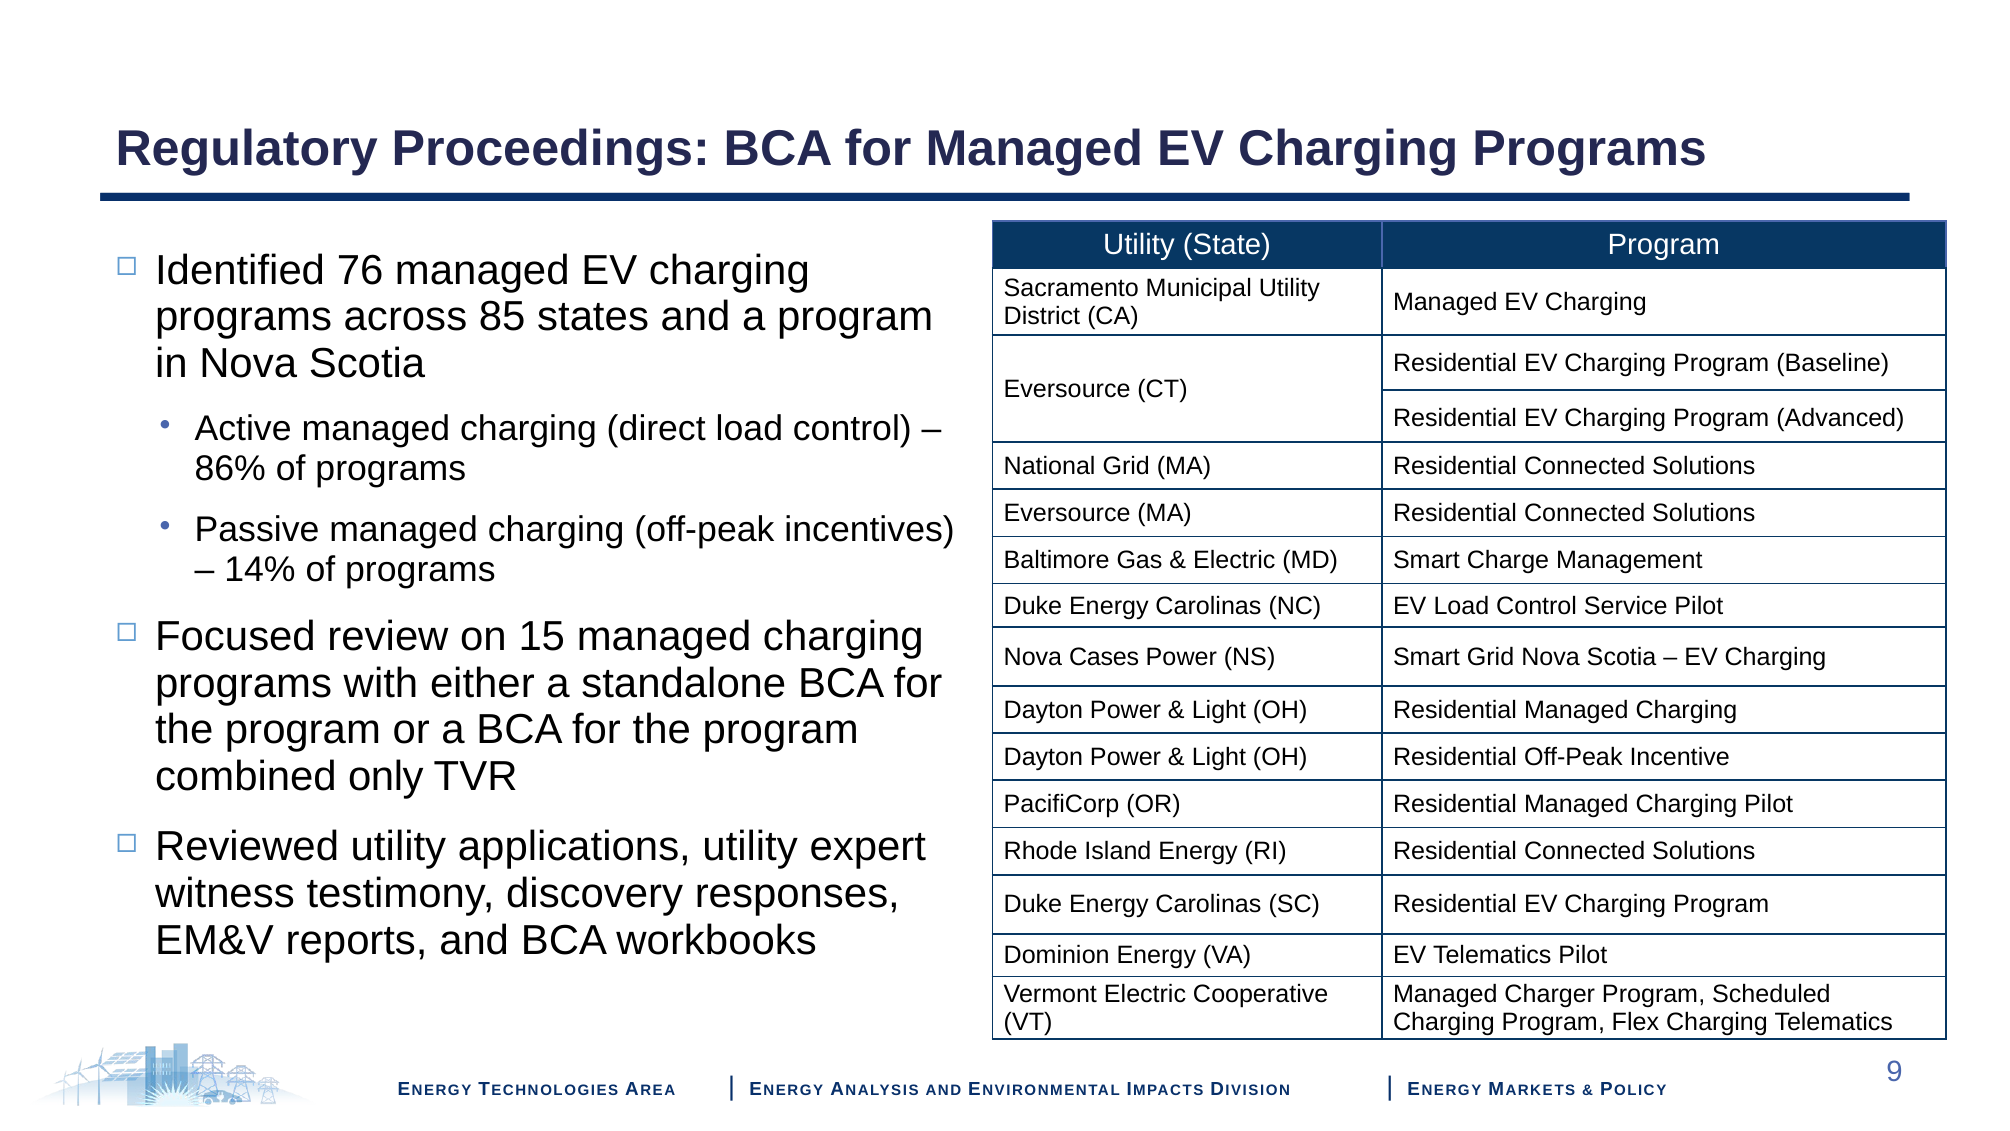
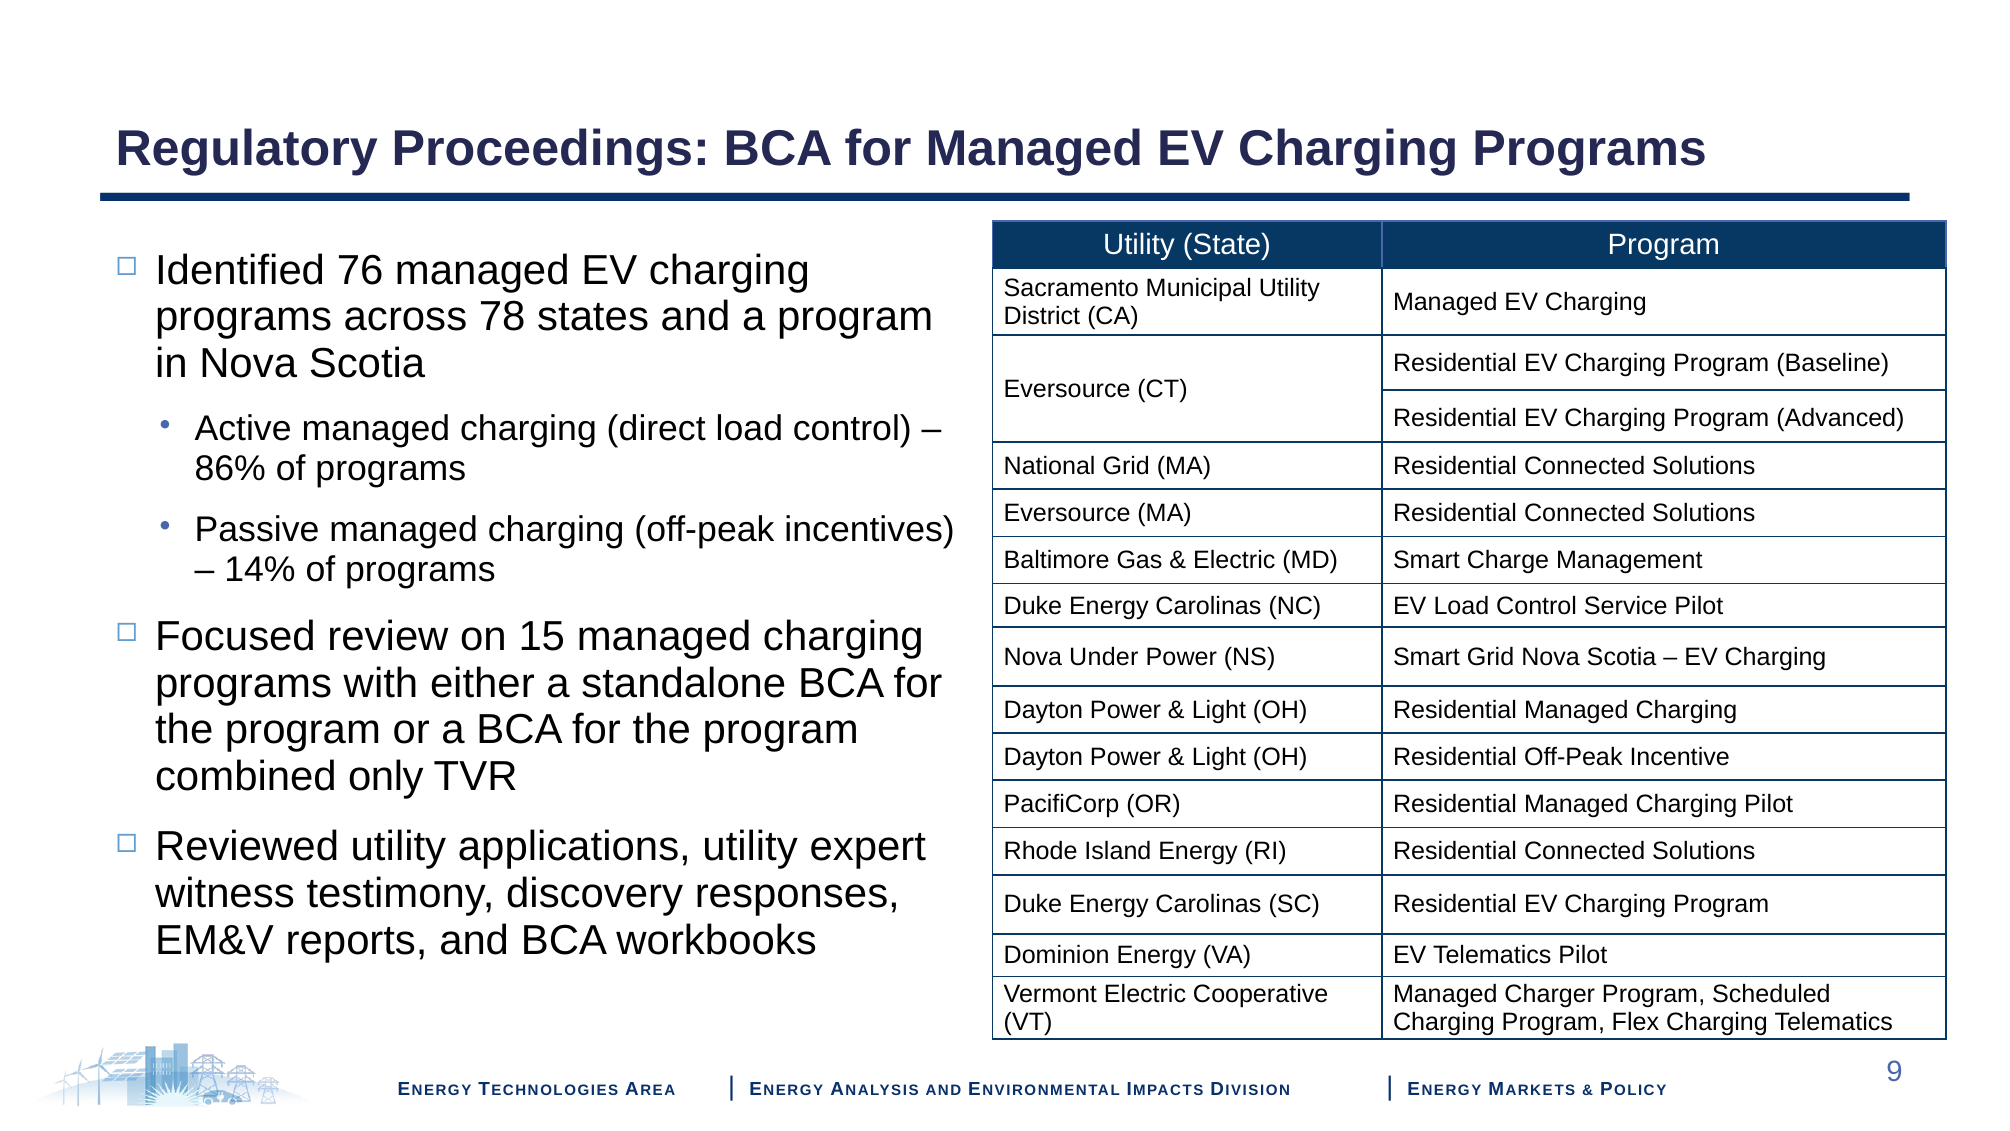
85: 85 -> 78 (502, 317)
Cases: Cases -> Under (1104, 657)
